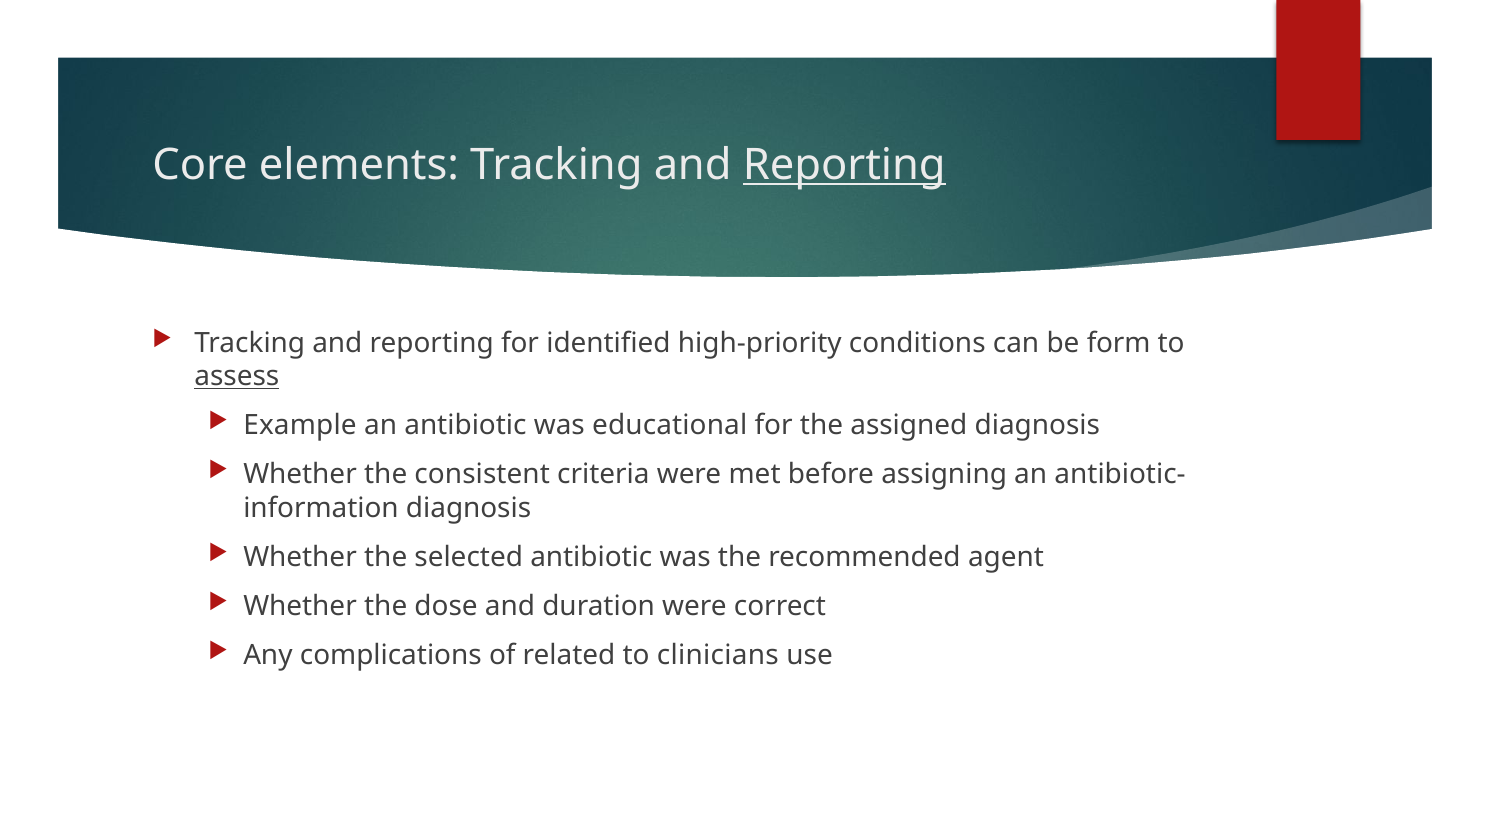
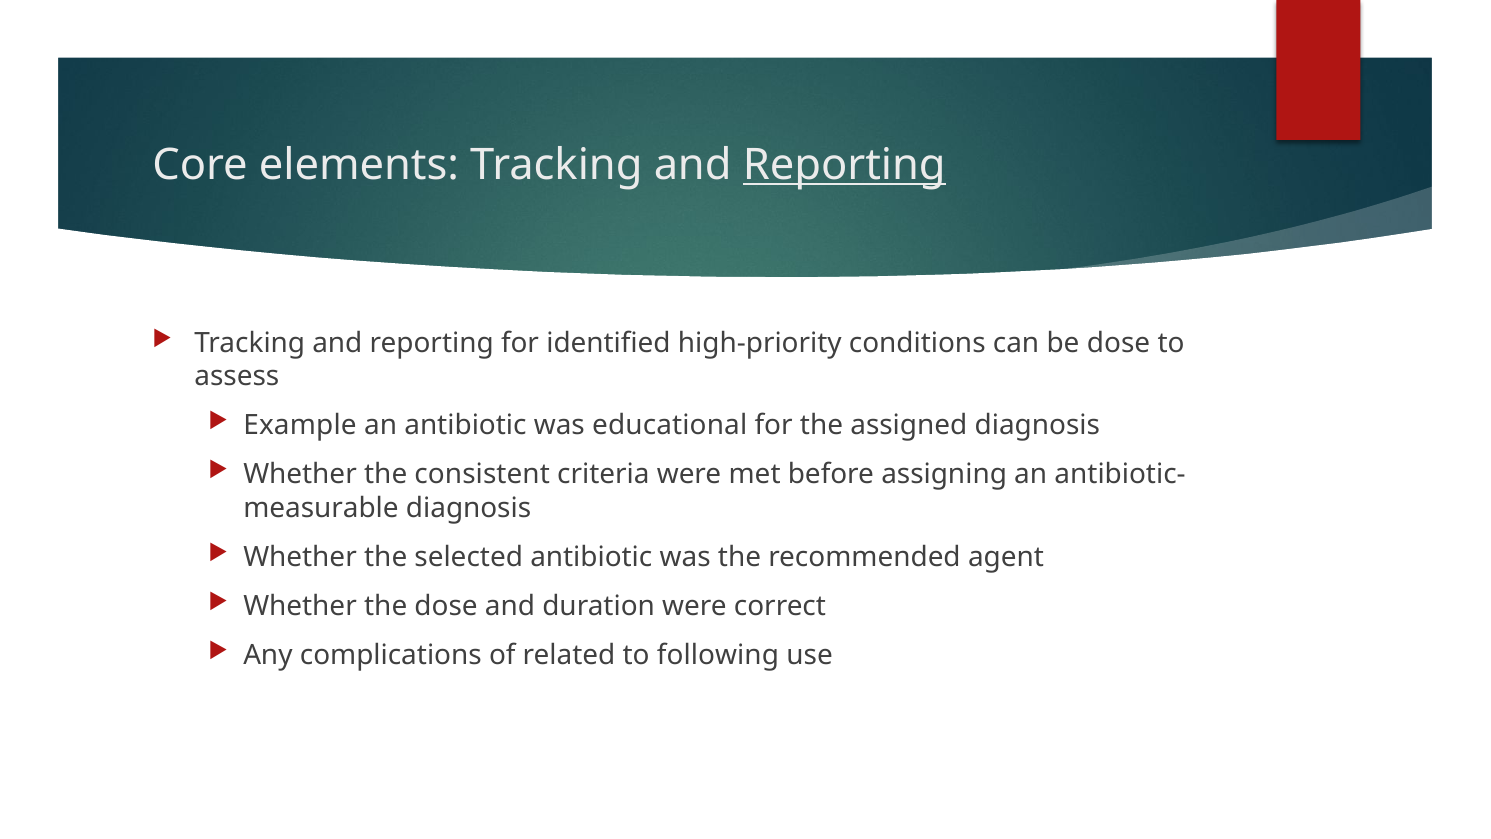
be form: form -> dose (1119, 343)
assess underline: present -> none (237, 376)
information: information -> measurable (321, 508)
clinicians: clinicians -> following (718, 655)
